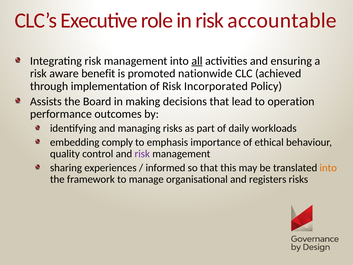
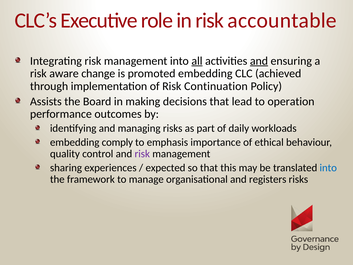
and underline: none -> present (259, 61)
benefit: benefit -> change (98, 74)
promoted nationwide: nationwide -> embedding (205, 74)
Incorporated: Incorporated -> Continuation (216, 86)
informed: informed -> expected (165, 168)
into colour: orange -> blue (328, 168)
